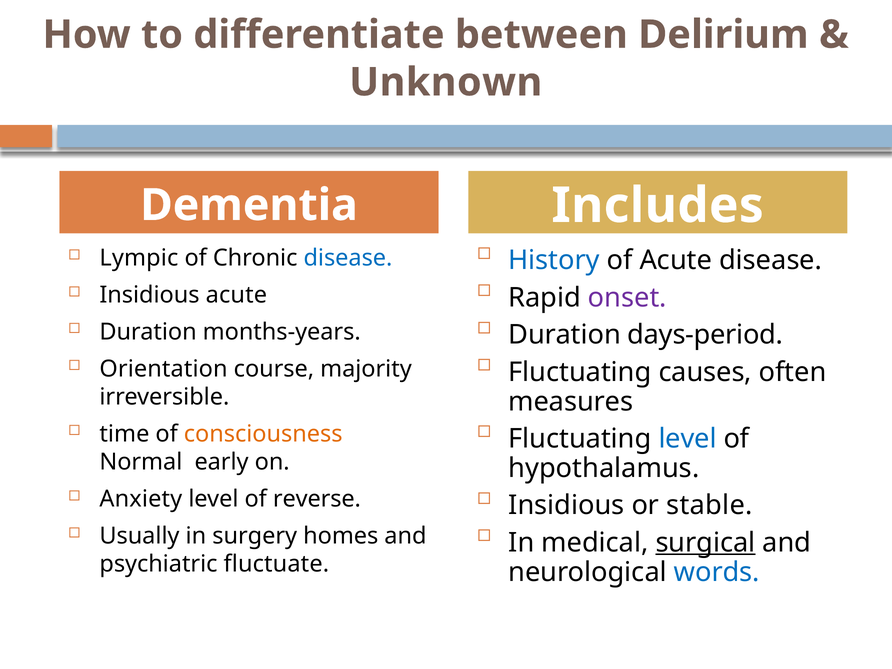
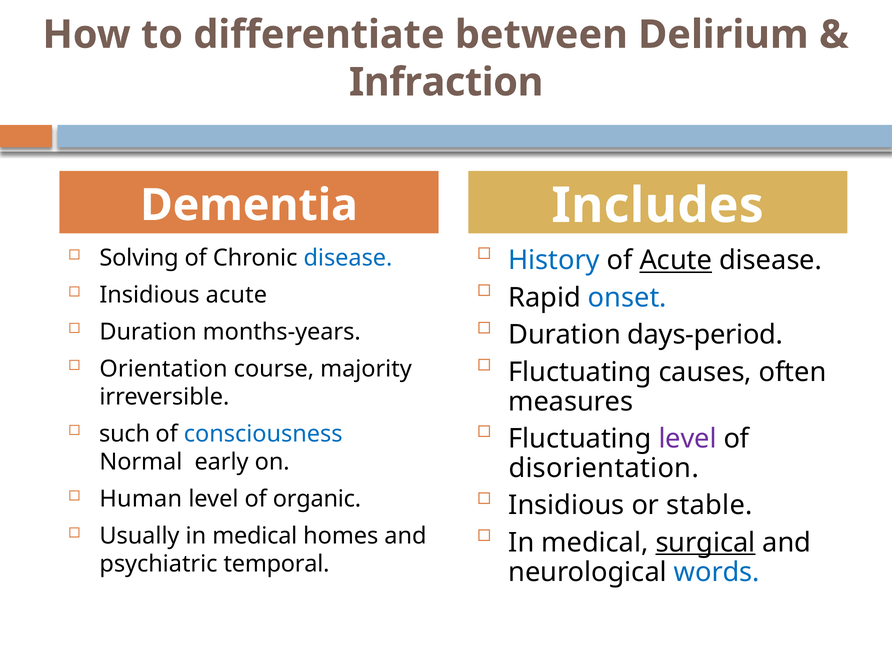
Unknown: Unknown -> Infraction (446, 82)
Acute underline: none -> present (676, 261)
Lympic: Lympic -> Solving (139, 258)
onset colour: purple -> blue (627, 298)
time: time -> such (125, 434)
consciousness colour: orange -> blue (263, 434)
level colour: blue -> purple (688, 439)
hypothalamus: hypothalamus -> disorientation (604, 468)
Anxiety: Anxiety -> Human (141, 499)
reverse: reverse -> organic (317, 499)
Usually in surgery: surgery -> medical (255, 536)
fluctuate: fluctuate -> temporal (277, 564)
